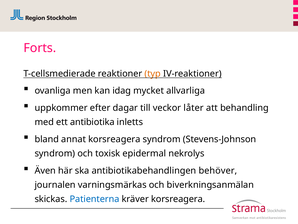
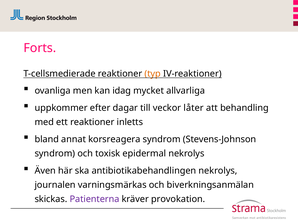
ett antibiotika: antibiotika -> reaktioner (92, 122)
antibiotikabehandlingen behöver: behöver -> nekrolys (218, 170)
Patienterna colour: blue -> purple (95, 199)
kräver korsreagera: korsreagera -> provokation (178, 199)
